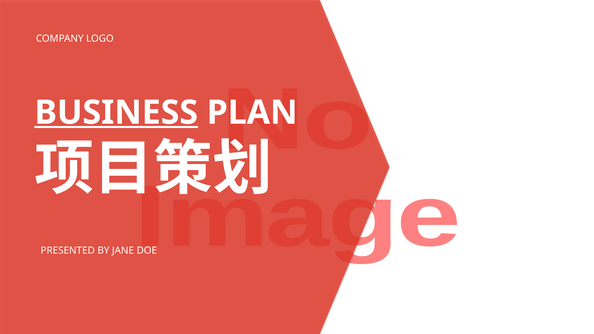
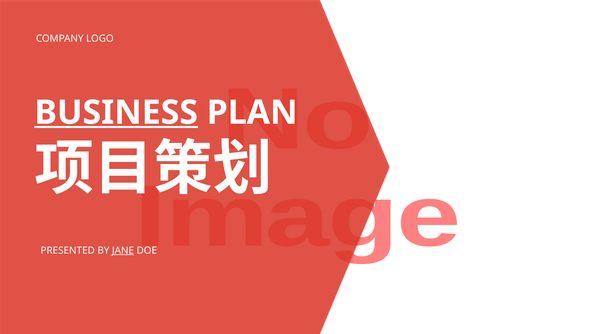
JANE underline: none -> present (123, 251)
